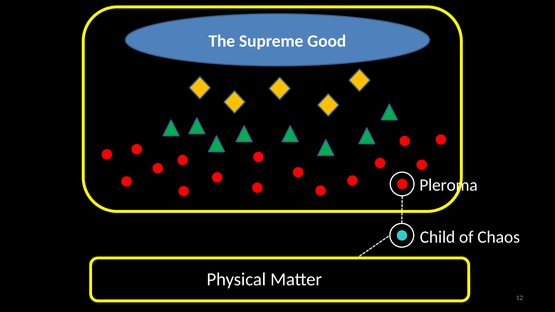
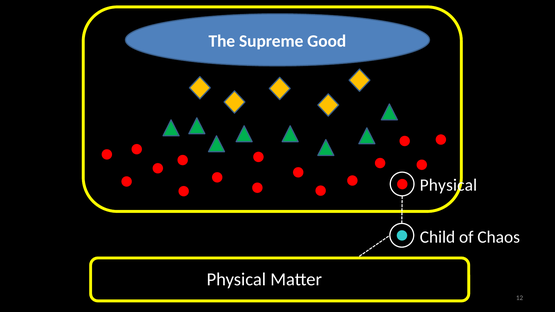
Pleroma: Pleroma -> Physical (448, 185)
